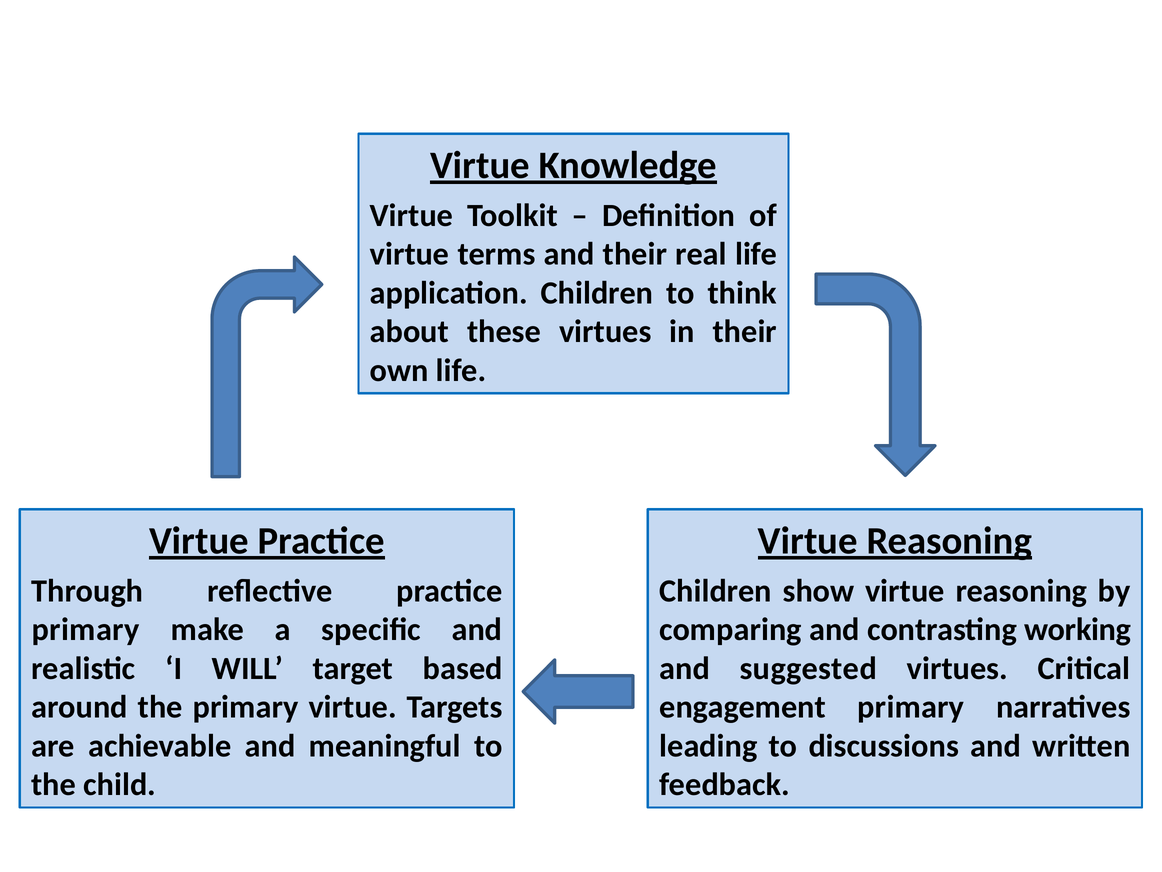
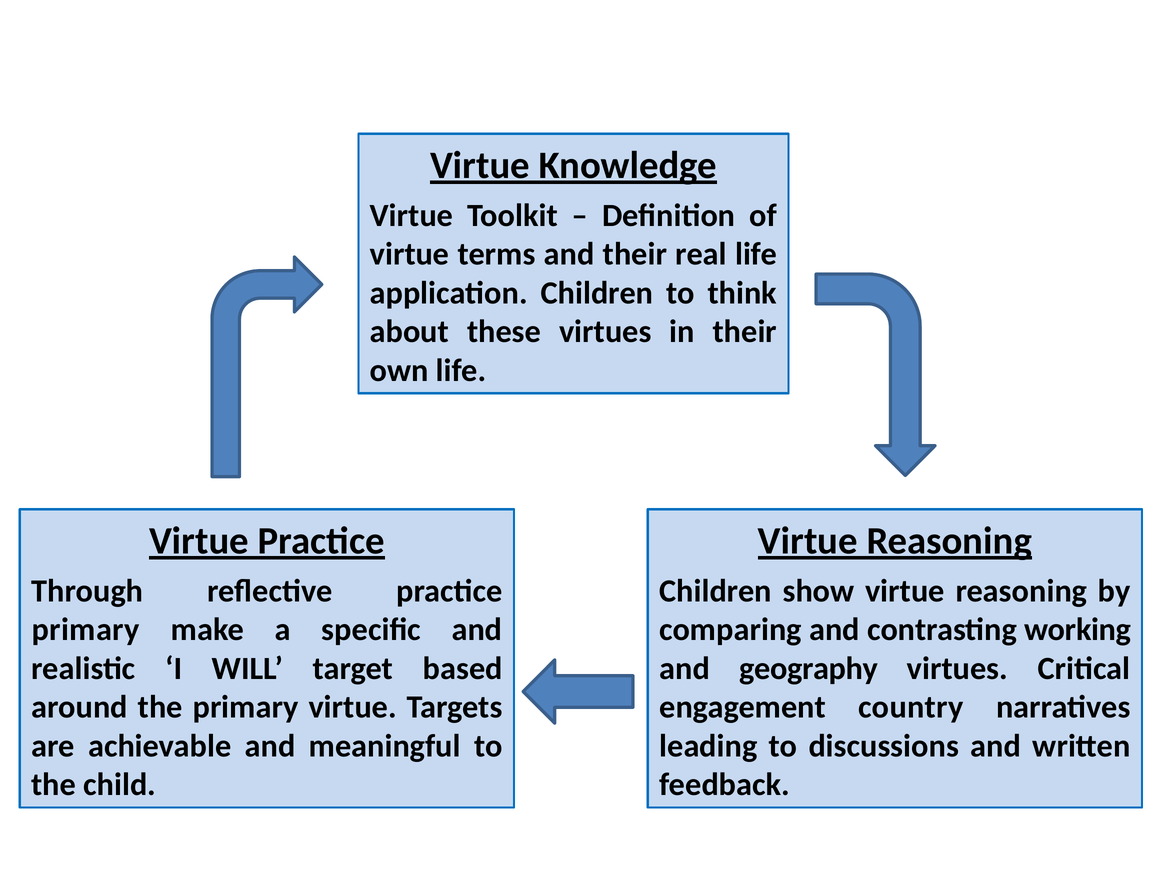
suggested: suggested -> geography (809, 668)
engagement primary: primary -> country (911, 707)
